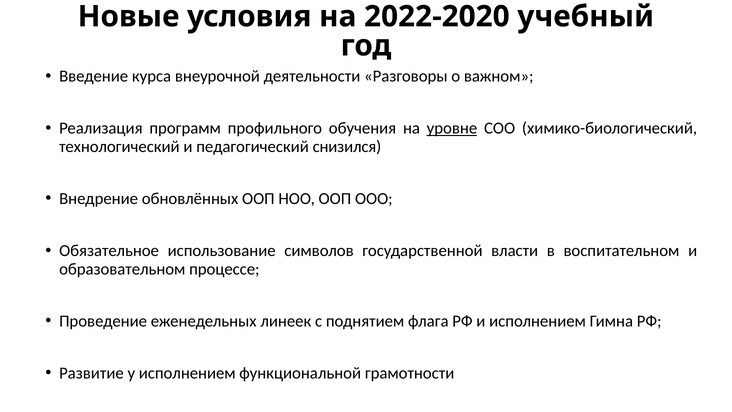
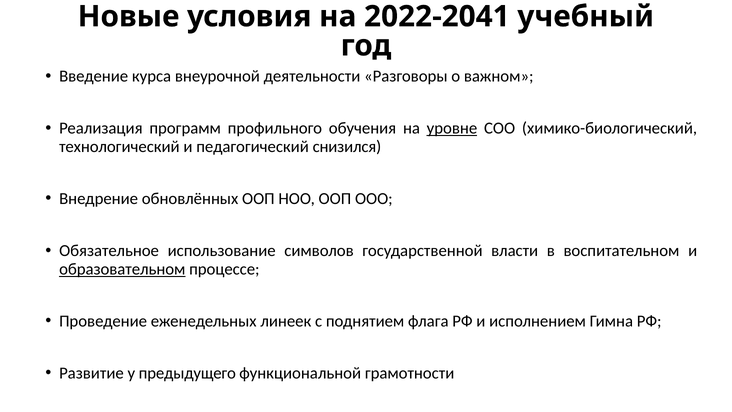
2022-2020: 2022-2020 -> 2022-2041 (437, 17)
образовательном underline: none -> present (122, 269)
у исполнением: исполнением -> предыдущего (187, 373)
